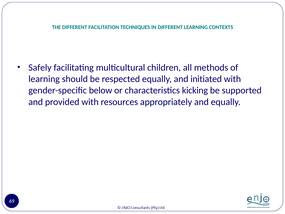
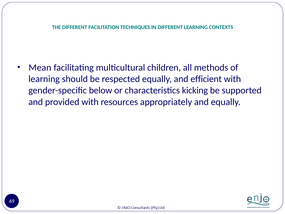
Safely: Safely -> Mean (40, 68)
initiated: initiated -> efficient (206, 79)
